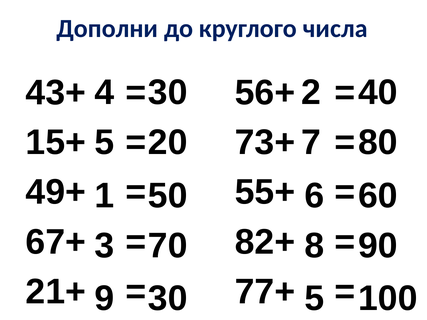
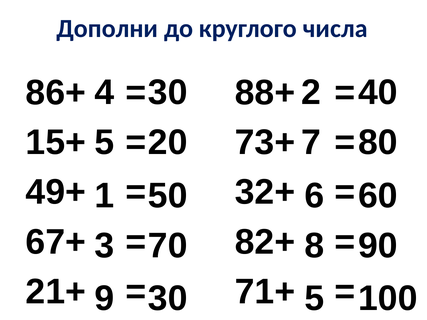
43+: 43+ -> 86+ (56, 93)
56+: 56+ -> 88+ (265, 93)
55+: 55+ -> 32+ (265, 192)
77+: 77+ -> 71+ (265, 292)
